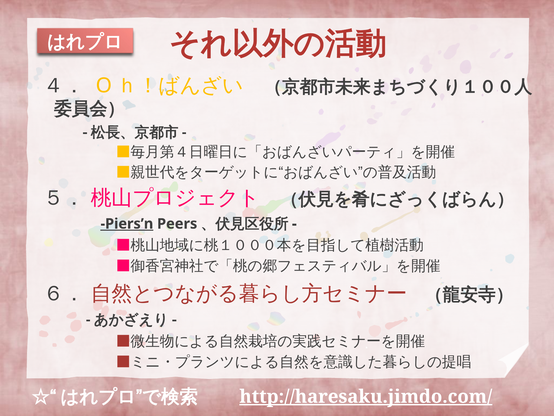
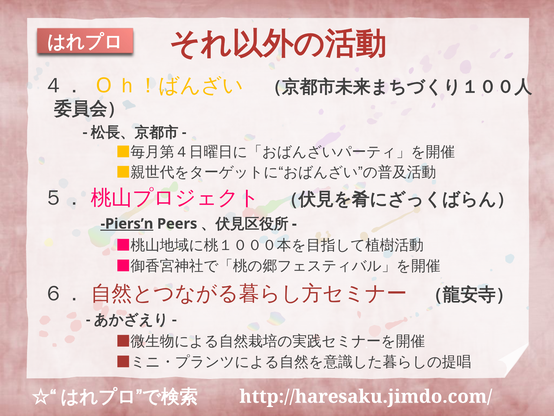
http://haresaku.jimdo.com/ underline: present -> none (366, 396)
